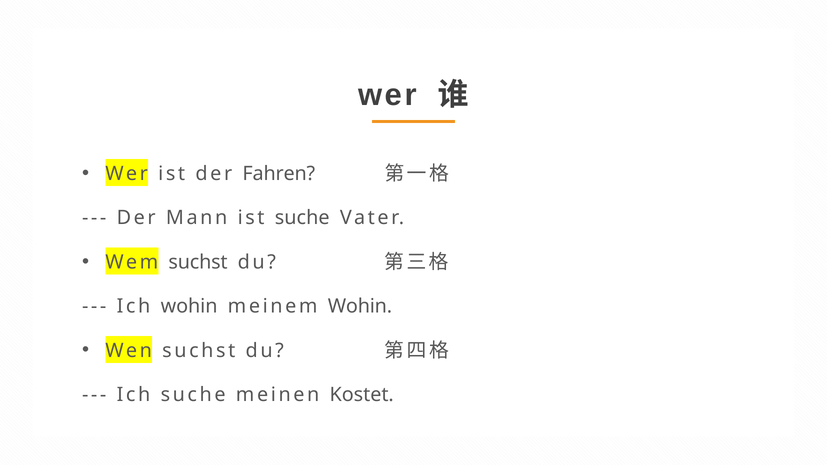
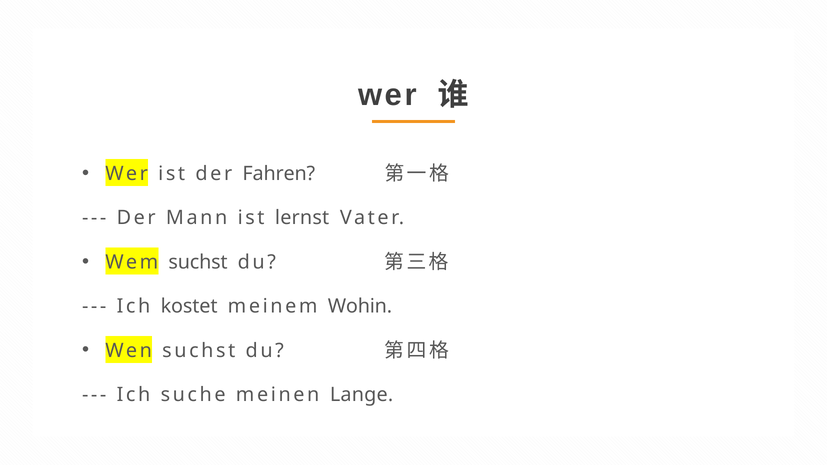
ist suche: suche -> lernst (302, 218)
Ich wohin: wohin -> kostet (189, 306)
Kostet: Kostet -> Lange (362, 395)
